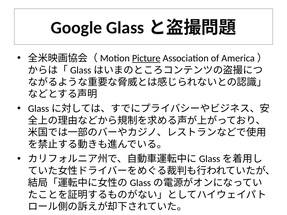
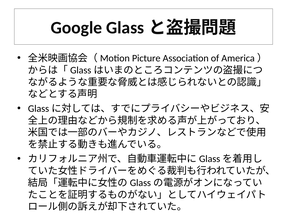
Picture underline: present -> none (146, 58)
